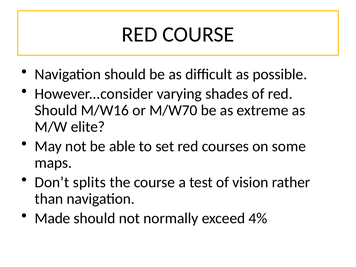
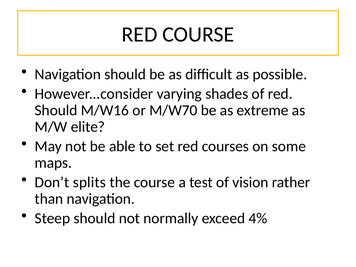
Made: Made -> Steep (52, 218)
